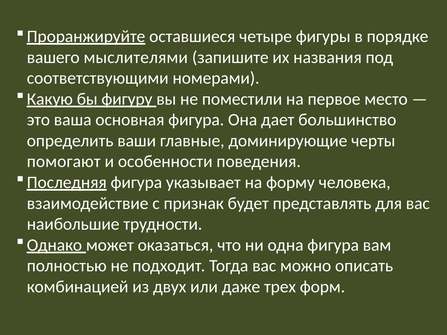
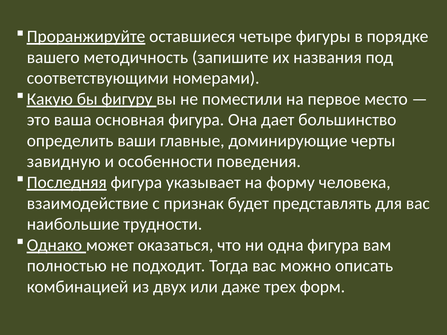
мыслителями: мыслителями -> методичность (136, 57)
помогают: помогают -> завидную (64, 162)
